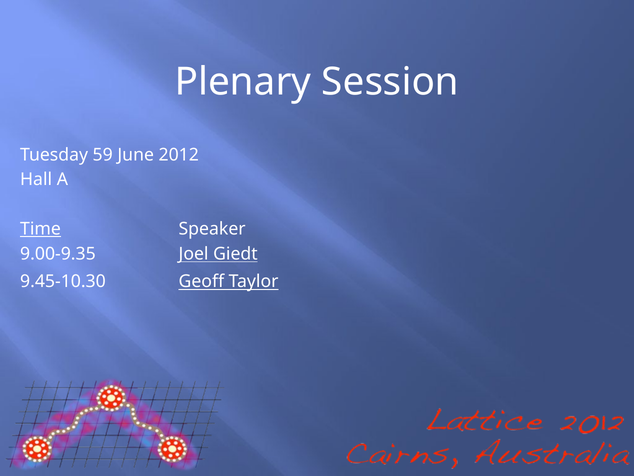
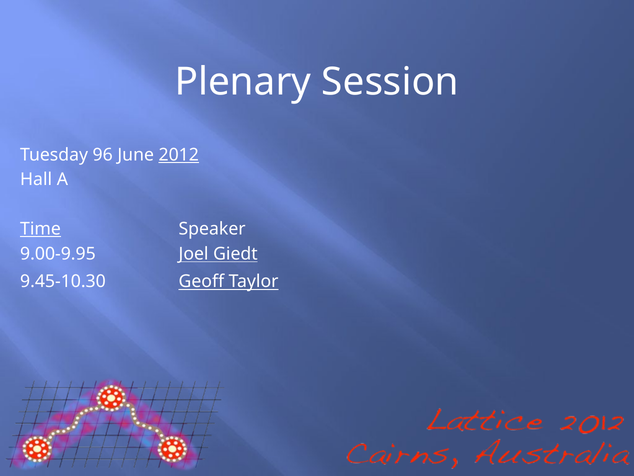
59: 59 -> 96 (103, 155)
2012 underline: none -> present (179, 155)
9.00-9.35: 9.00-9.35 -> 9.00-9.95 (58, 253)
